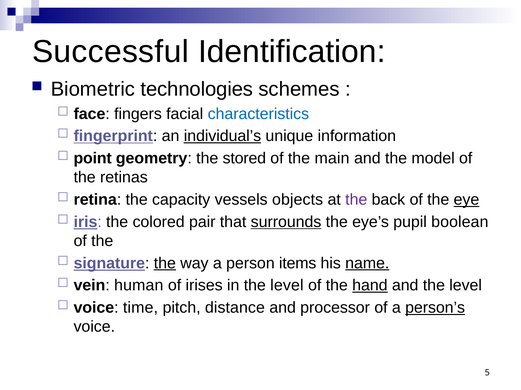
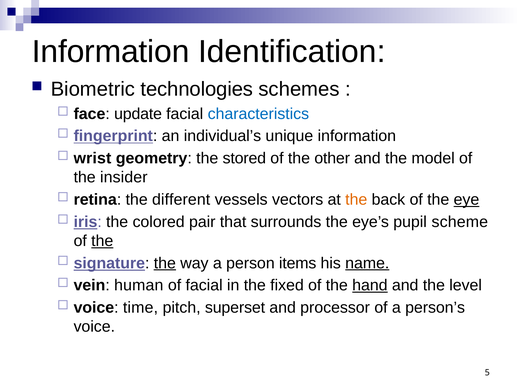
Successful: Successful -> Information (111, 52)
fingers: fingers -> update (138, 114)
individual’s underline: present -> none (222, 136)
point: point -> wrist (92, 159)
main: main -> other (332, 159)
retinas: retinas -> insider (124, 178)
capacity: capacity -> different (181, 200)
objects: objects -> vectors (298, 200)
the colour: purple -> orange (356, 200)
surrounds underline: present -> none (286, 222)
boolean: boolean -> scheme (460, 222)
the underline: none -> present (102, 241)
of irises: irises -> facial (204, 286)
in the level: level -> fixed (287, 286)
distance: distance -> superset (235, 308)
person’s underline: present -> none (435, 308)
